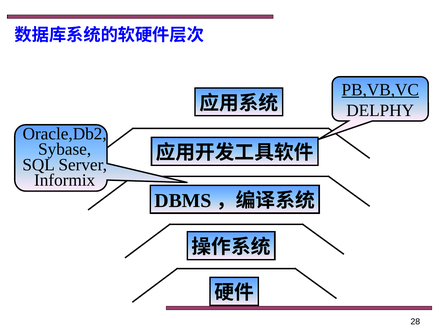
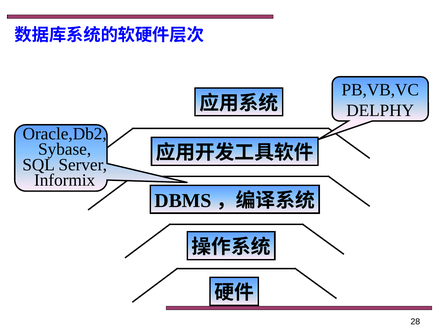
PB,VB,VC underline: present -> none (380, 90)
